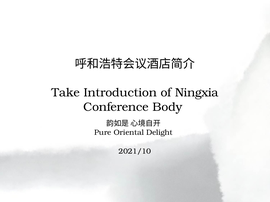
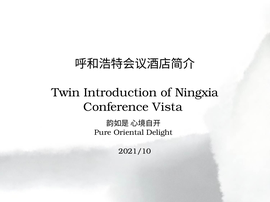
Take: Take -> Twin (66, 93)
Body: Body -> Vista (167, 107)
